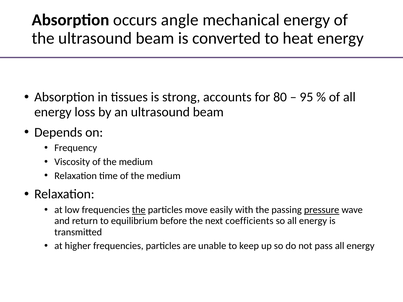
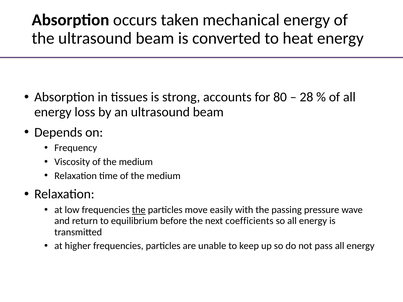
angle: angle -> taken (180, 20)
95: 95 -> 28 (306, 97)
pressure underline: present -> none (322, 210)
